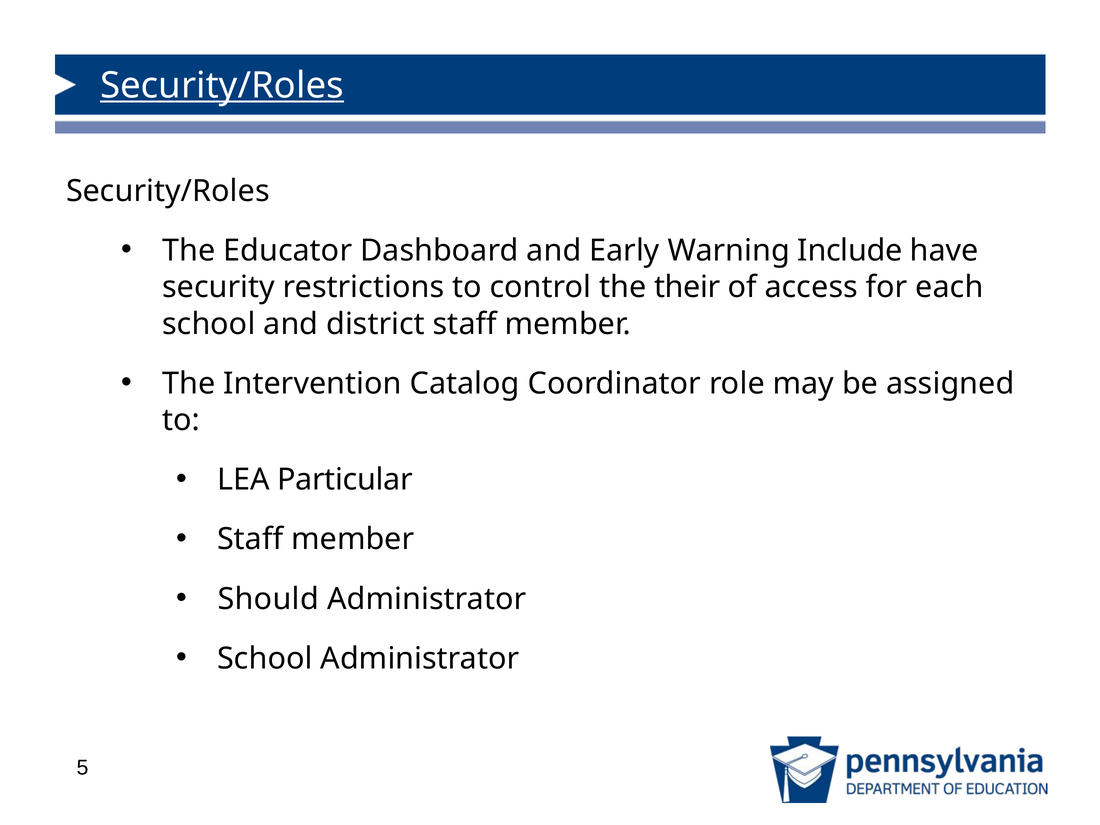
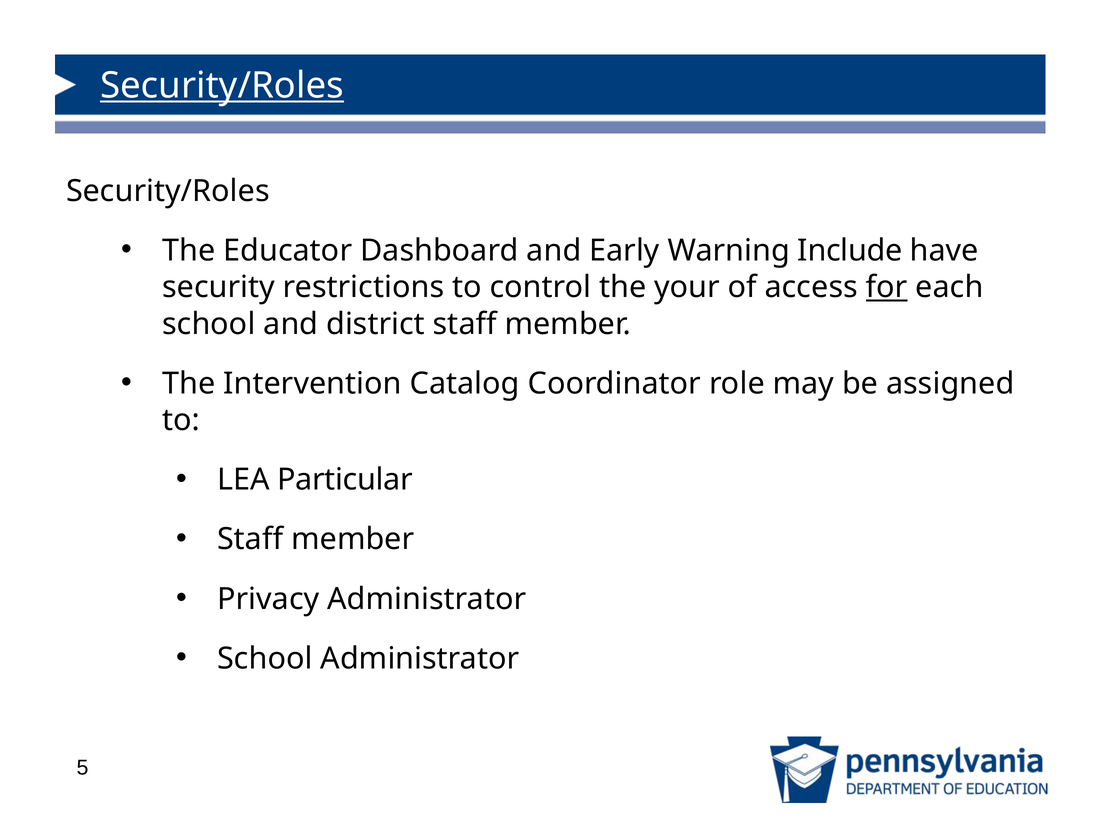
their: their -> your (687, 287)
for underline: none -> present (887, 287)
Should: Should -> Privacy (268, 599)
